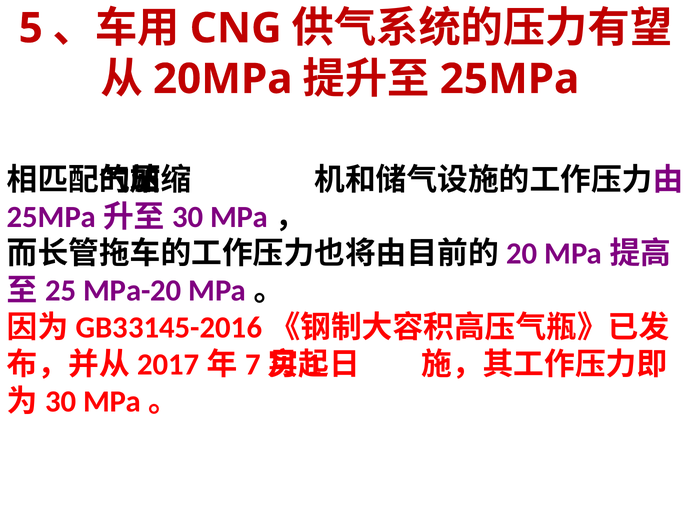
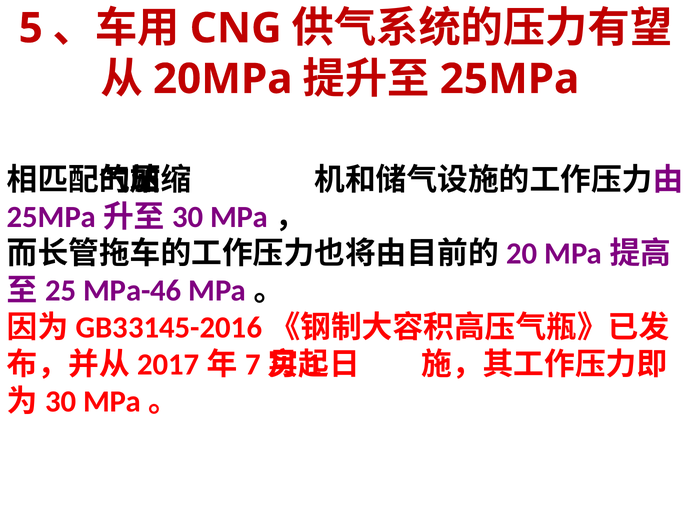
MPa-20: MPa-20 -> MPa-46 (132, 290)
